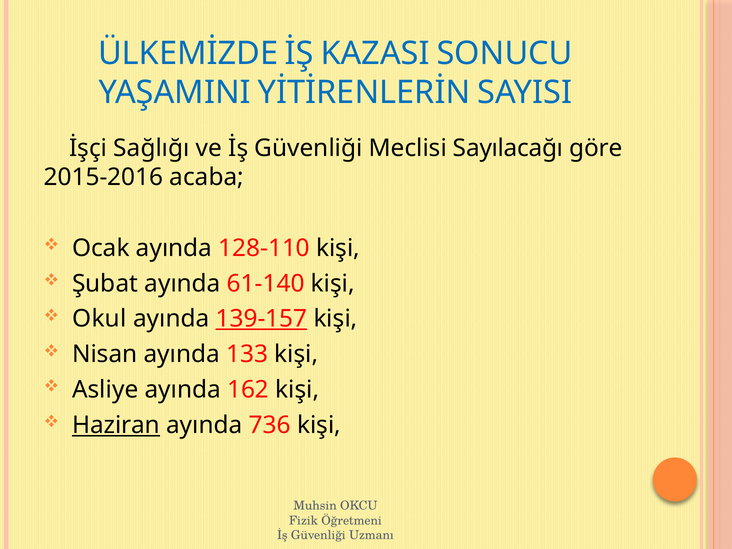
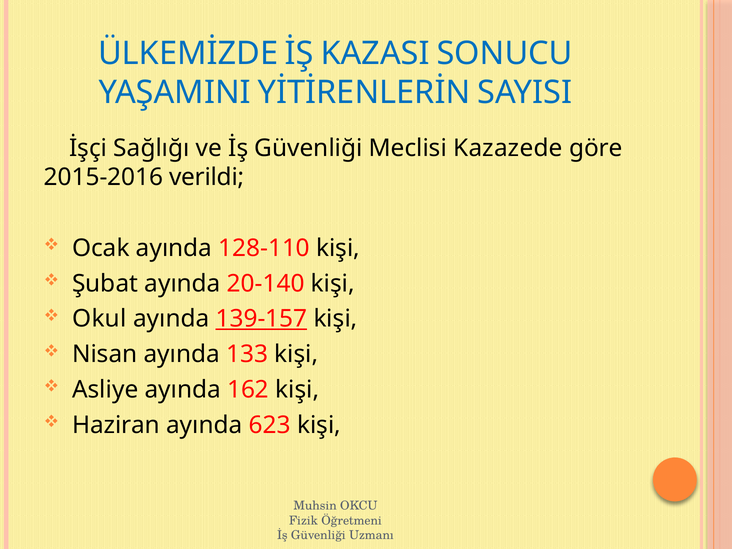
Sayılacağı: Sayılacağı -> Kazazede (508, 148)
acaba: acaba -> verildi (207, 177)
61-140: 61-140 -> 20-140 (266, 284)
Haziran underline: present -> none (116, 425)
736: 736 -> 623 (270, 425)
